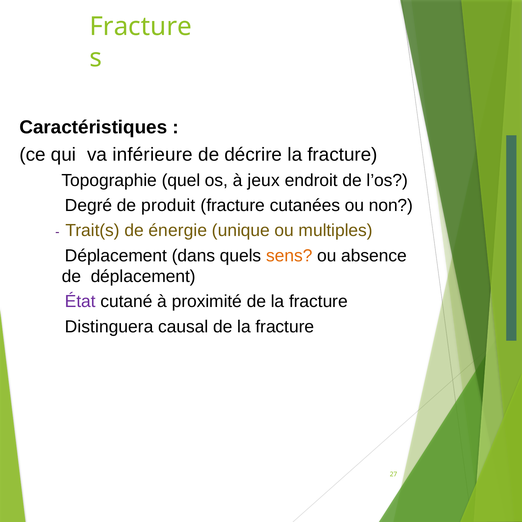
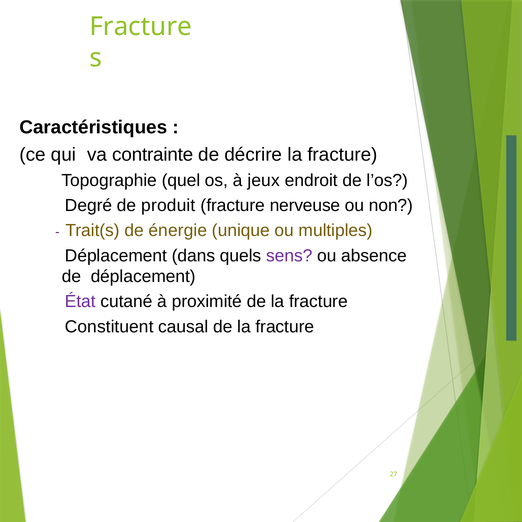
inférieure: inférieure -> contrainte (153, 155)
cutanées: cutanées -> nerveuse (305, 206)
sens colour: orange -> purple (289, 256)
Distinguera: Distinguera -> Constituent (109, 327)
